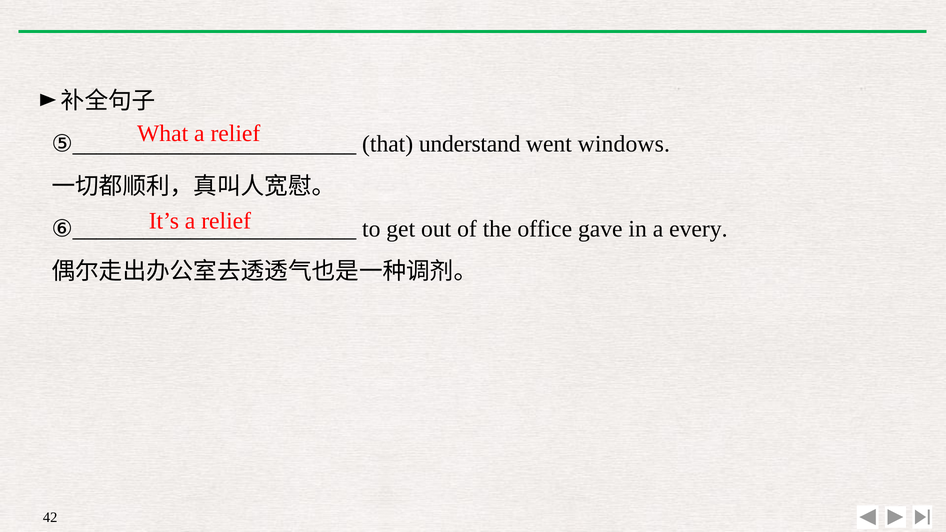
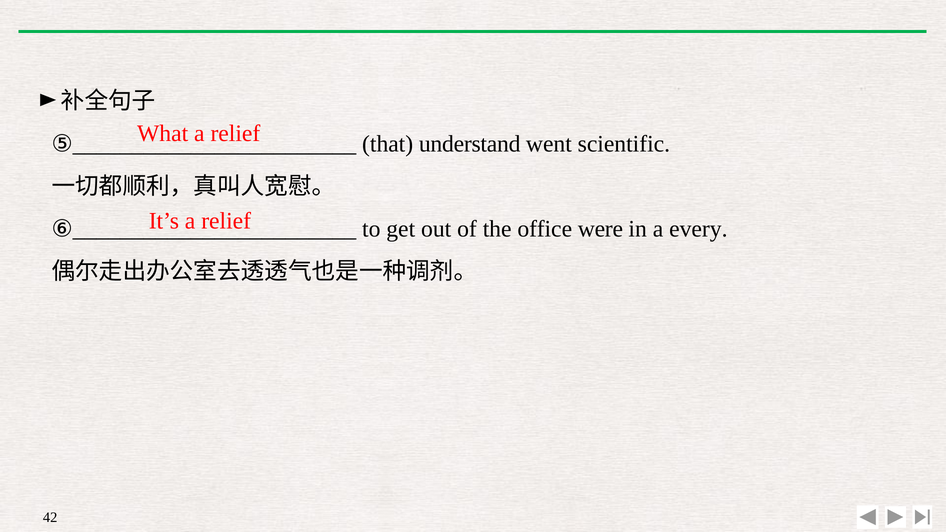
windows: windows -> scientific (624, 144)
gave: gave -> were (600, 229)
